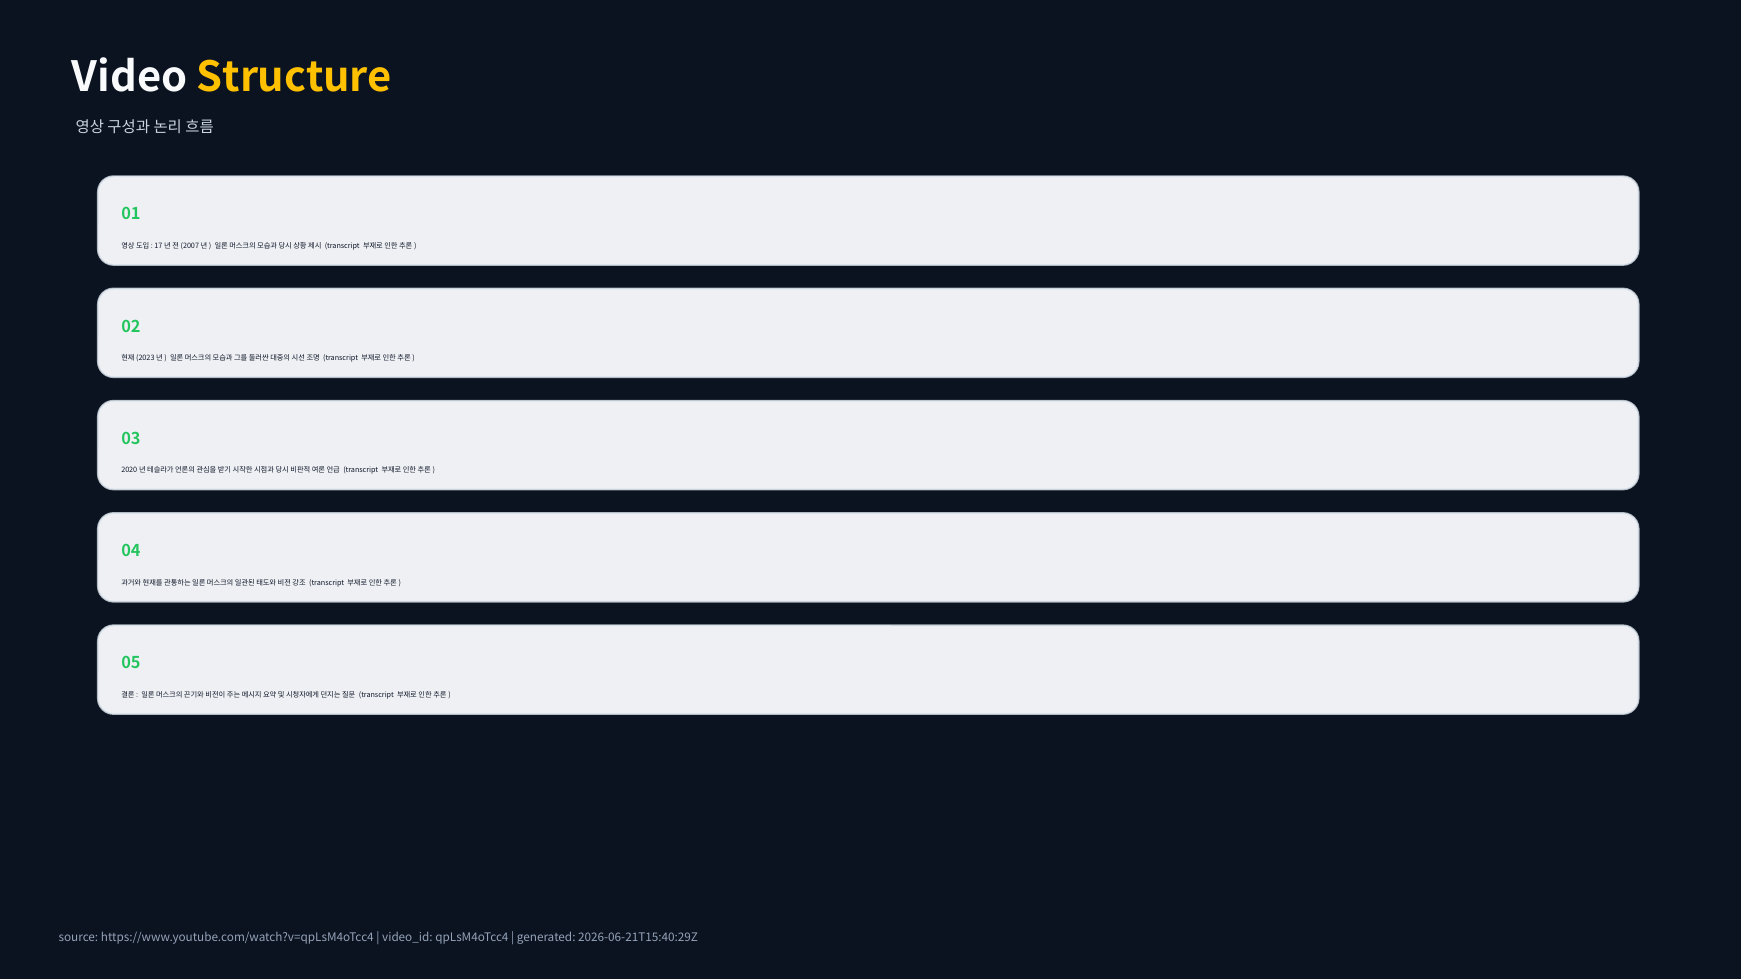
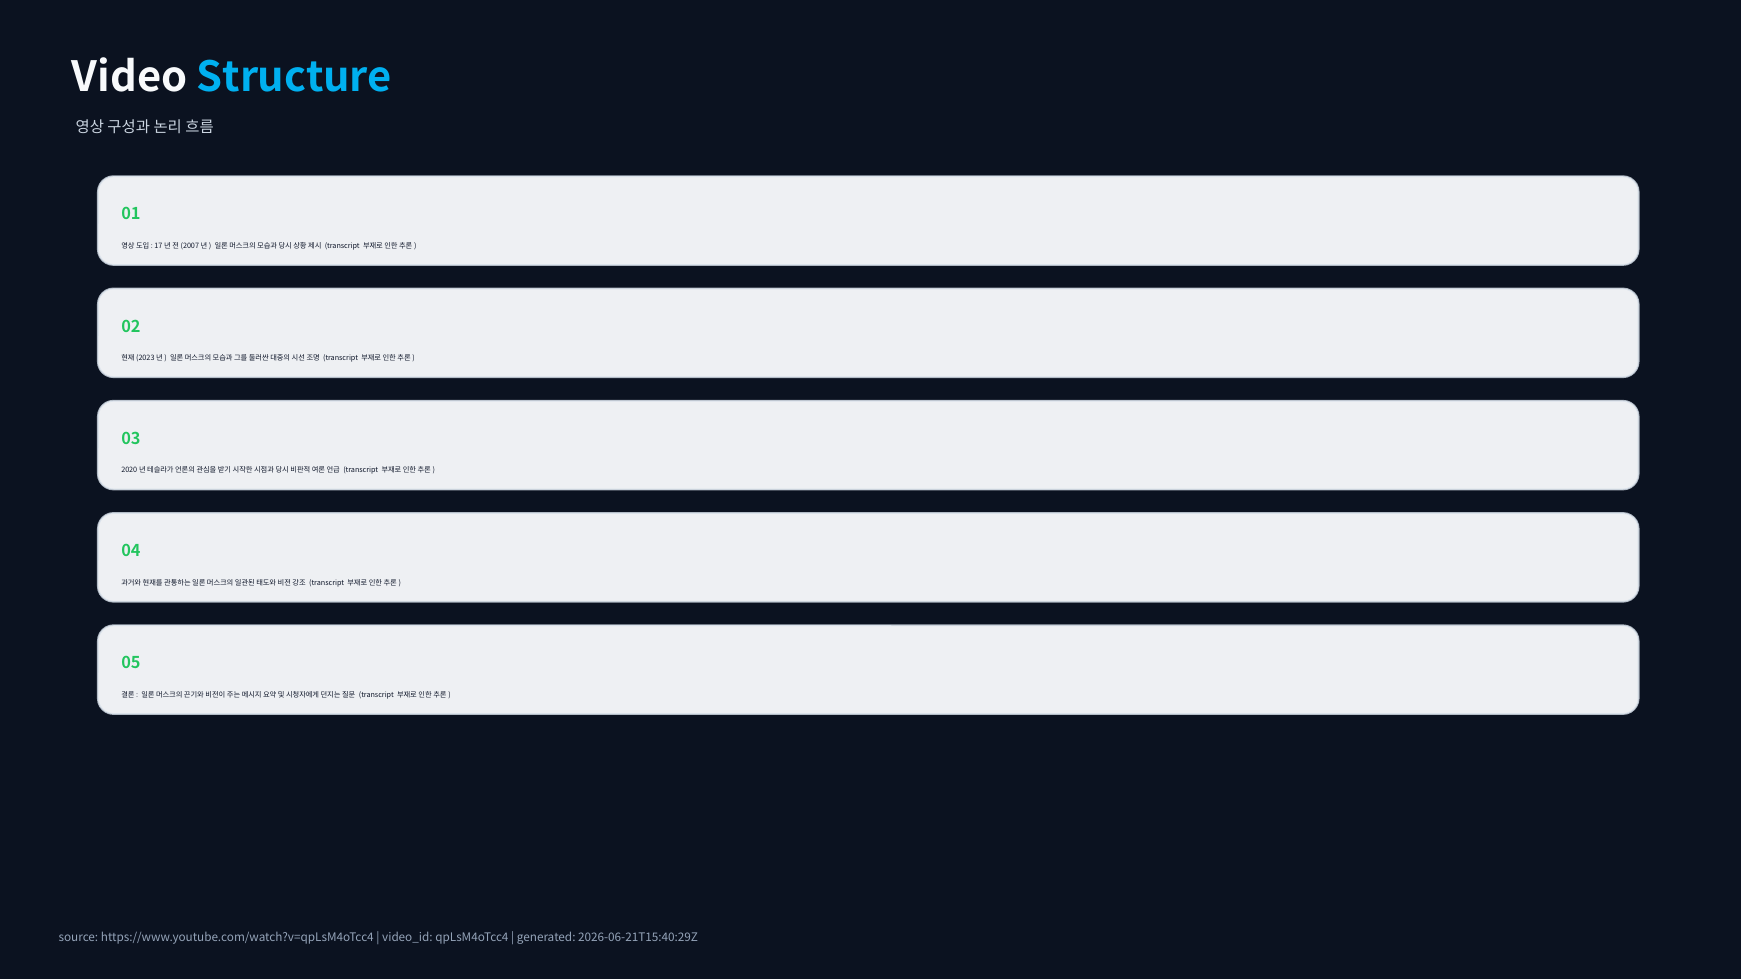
Structure colour: yellow -> light blue (294, 78)
